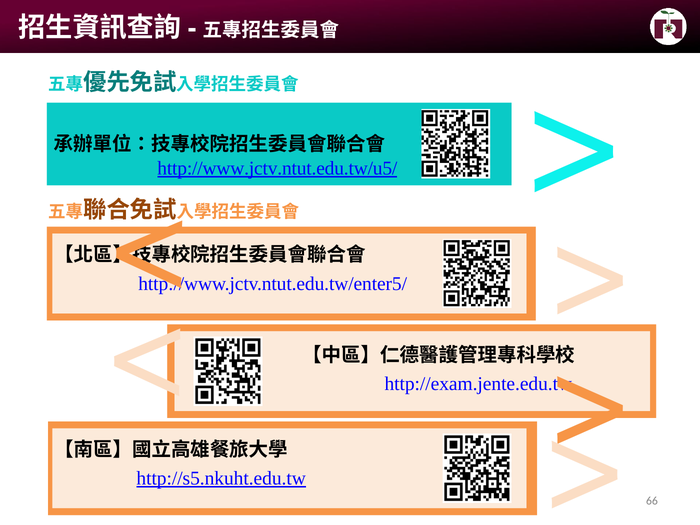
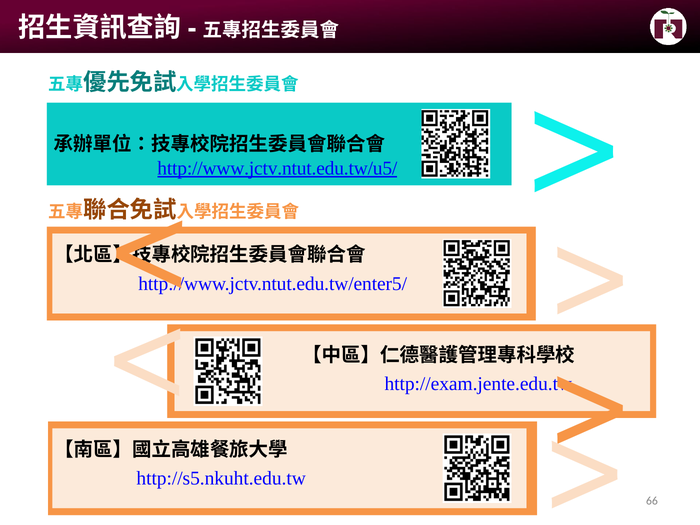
http://s5.nkuht.edu.tw underline: present -> none (221, 478)
